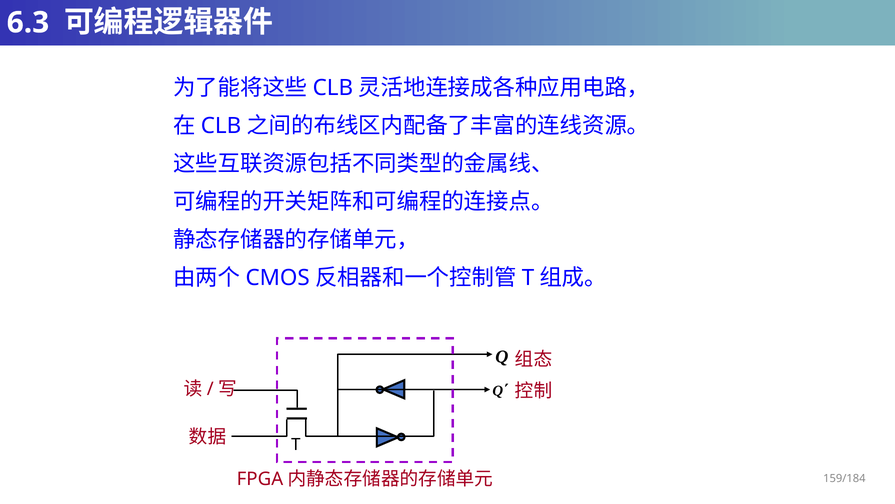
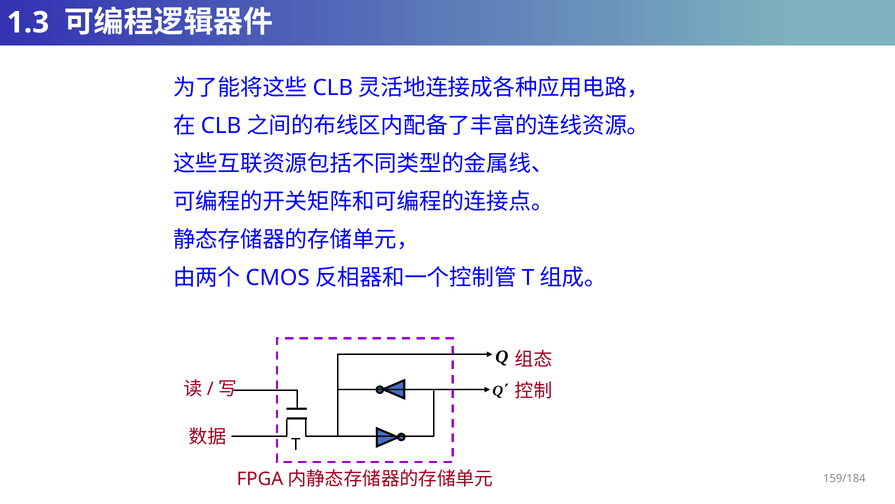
6.3: 6.3 -> 1.3 (28, 23)
